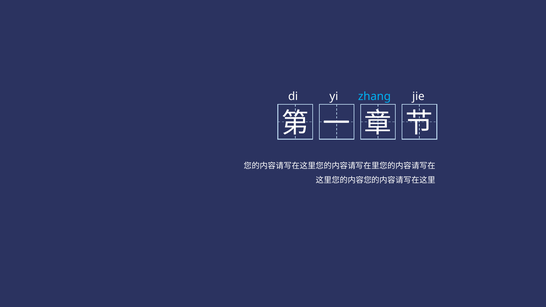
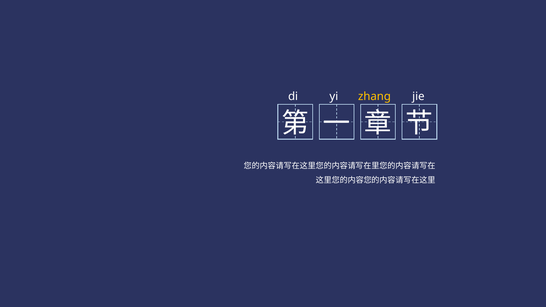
zhang colour: light blue -> yellow (374, 97)
